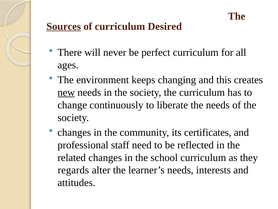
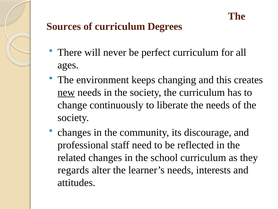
Sources underline: present -> none (64, 26)
Desired: Desired -> Degrees (165, 26)
certificates: certificates -> discourage (208, 132)
